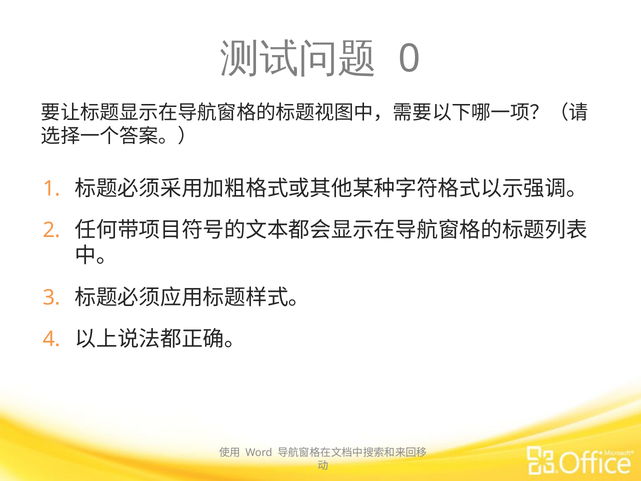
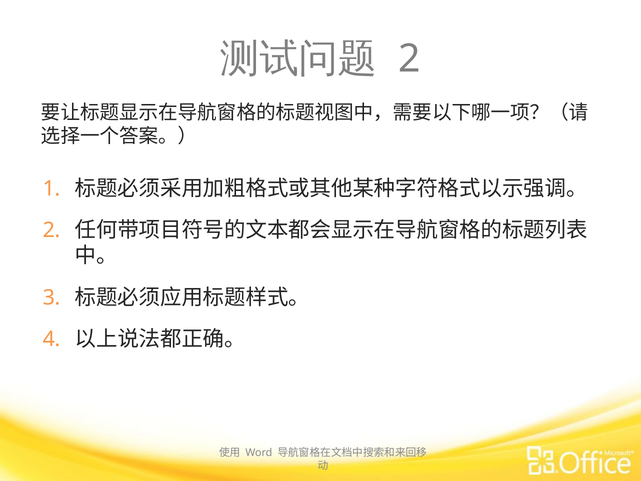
0: 0 -> 2 (410, 59)
